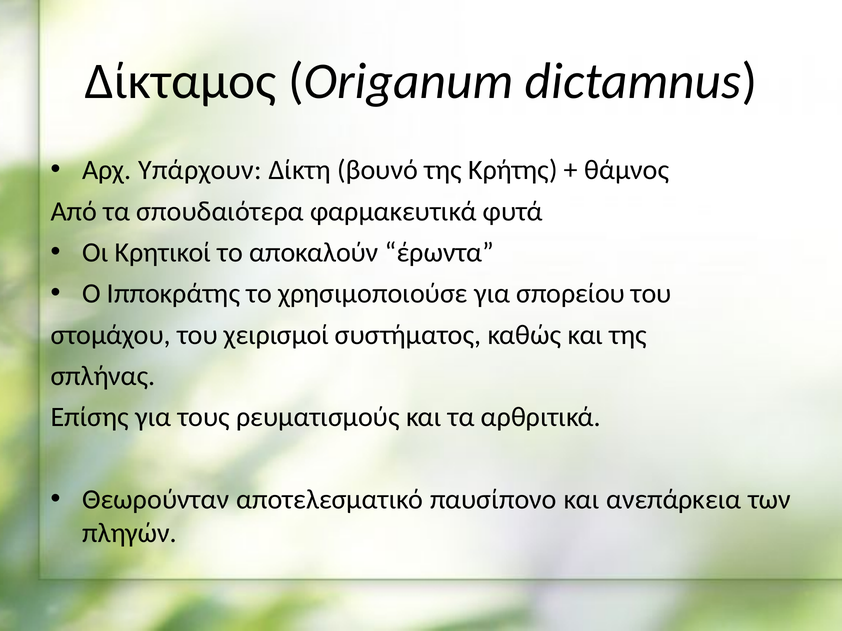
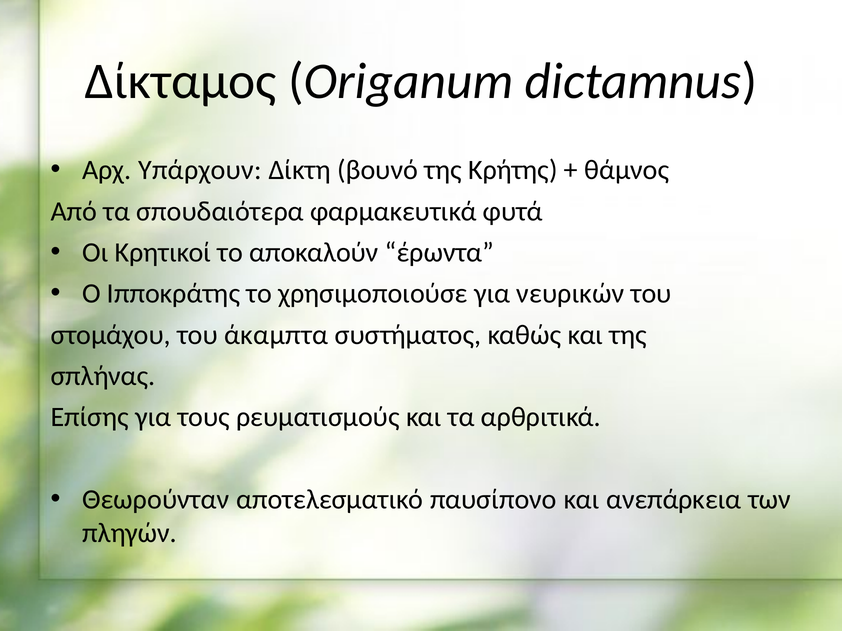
σπορείου: σπορείου -> νευρικών (571, 294)
χειρισμοί: χειρισμοί -> άκαμπτα (276, 335)
